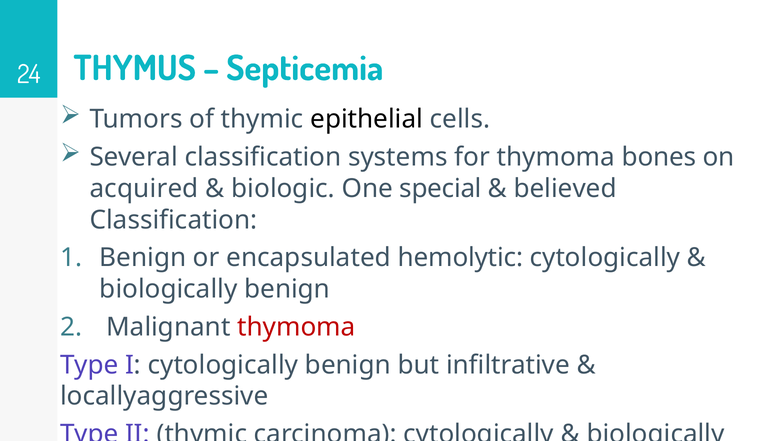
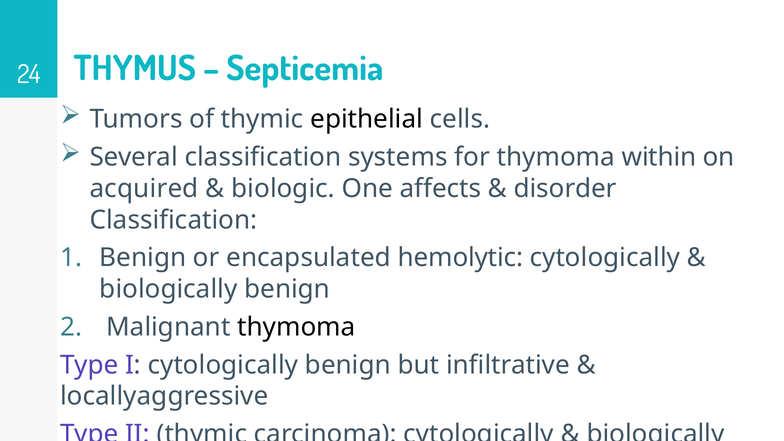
bones: bones -> within (659, 157)
special: special -> affects (440, 189)
believed: believed -> disorder (565, 189)
thymoma colour: red -> black (296, 327)
